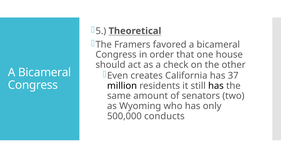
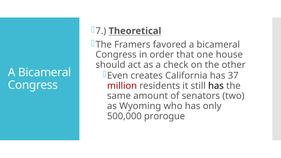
5: 5 -> 7 (101, 31)
million colour: black -> red (122, 86)
conducts: conducts -> prorogue (165, 116)
